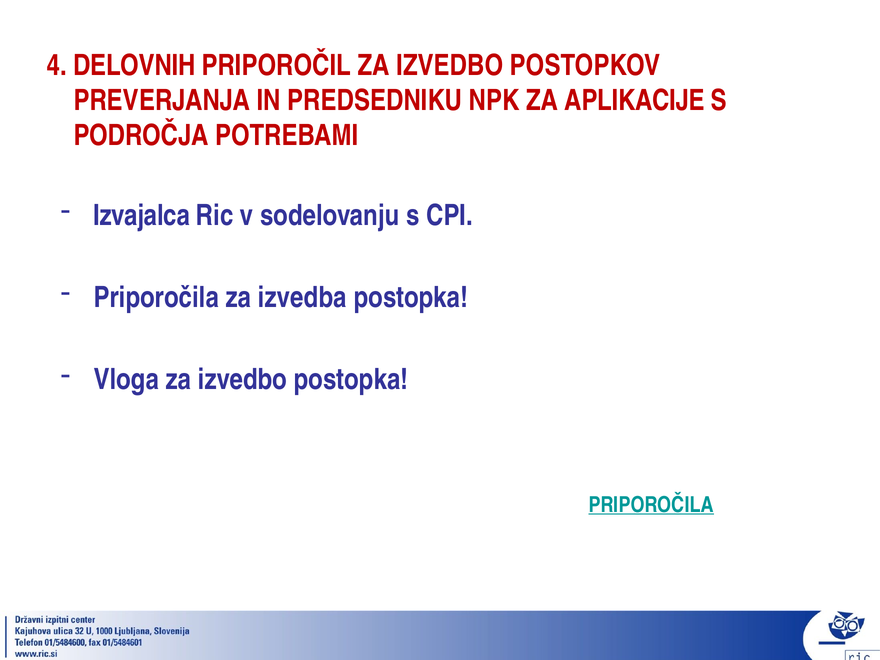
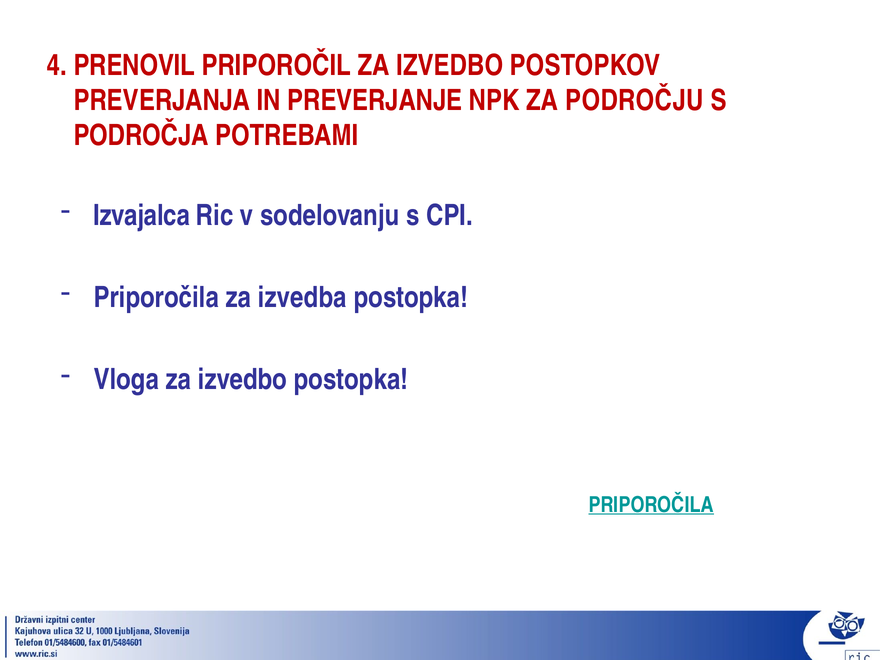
DELOVNIH: DELOVNIH -> PRENOVIL (134, 65)
PREDSEDNIKU: PREDSEDNIKU -> PREVERJANJE (375, 101)
APLIKACIJE: APLIKACIJE -> PODROČJU (634, 101)
